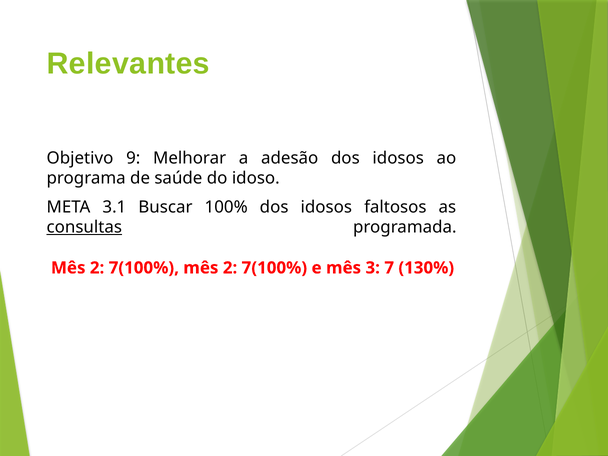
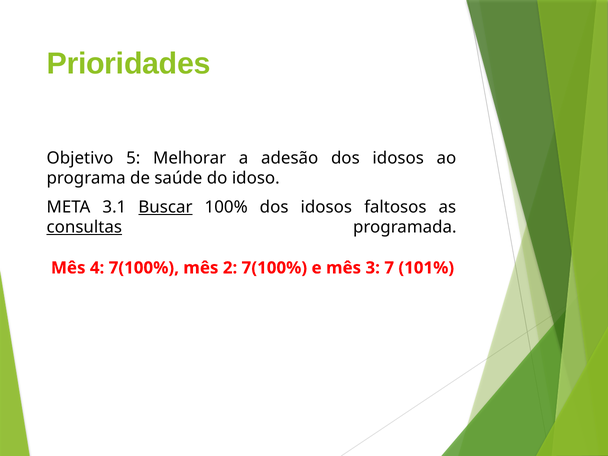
Relevantes: Relevantes -> Prioridades (129, 64)
9: 9 -> 5 (133, 158)
Buscar underline: none -> present (165, 207)
2: 2 -> 4 (97, 268)
130%: 130% -> 101% (426, 268)
